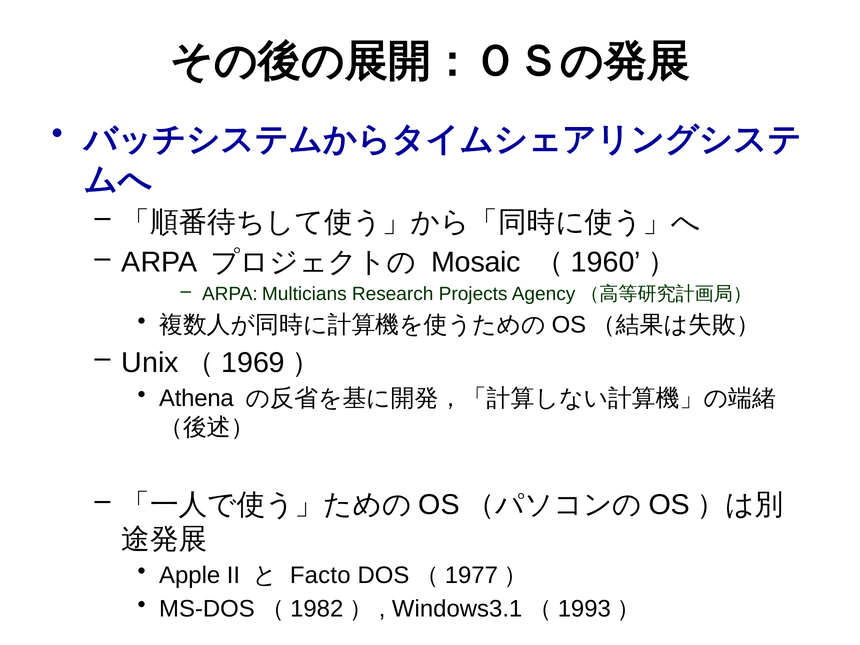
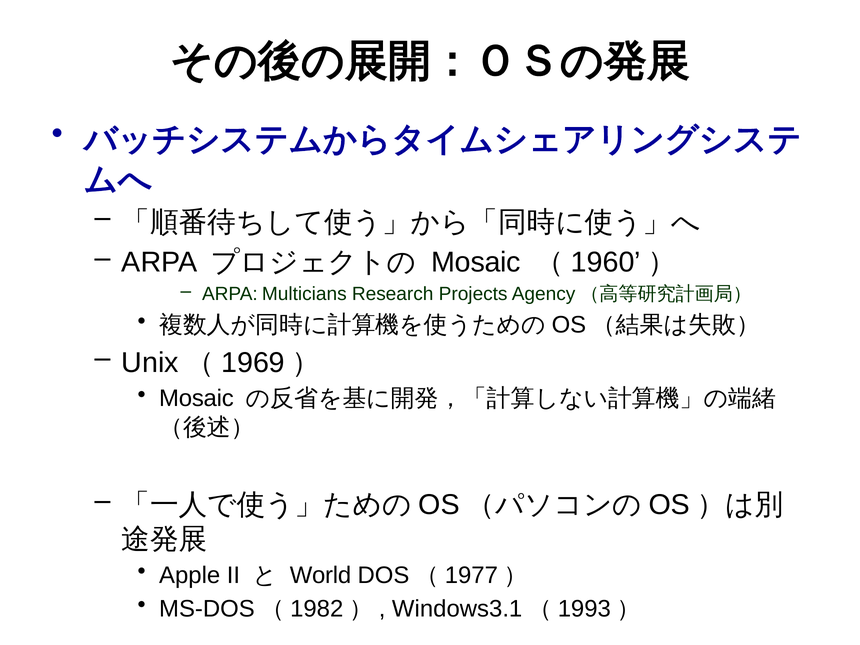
Athena: Athena -> Mosaic (196, 399)
Facto: Facto -> World (320, 575)
